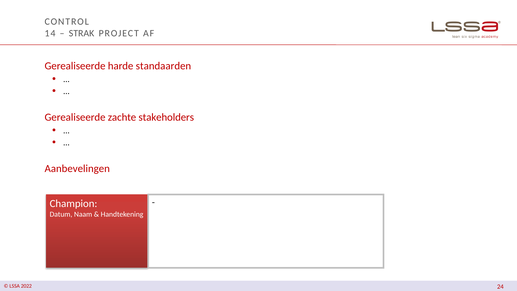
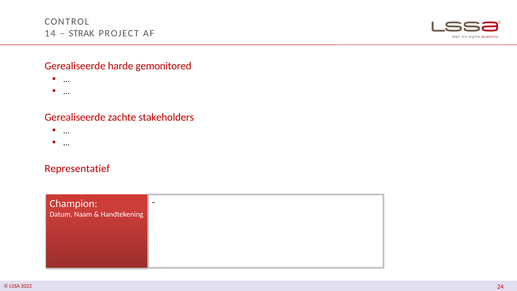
standaarden: standaarden -> gemonitored (164, 66)
Aanbevelingen: Aanbevelingen -> Representatief (77, 169)
